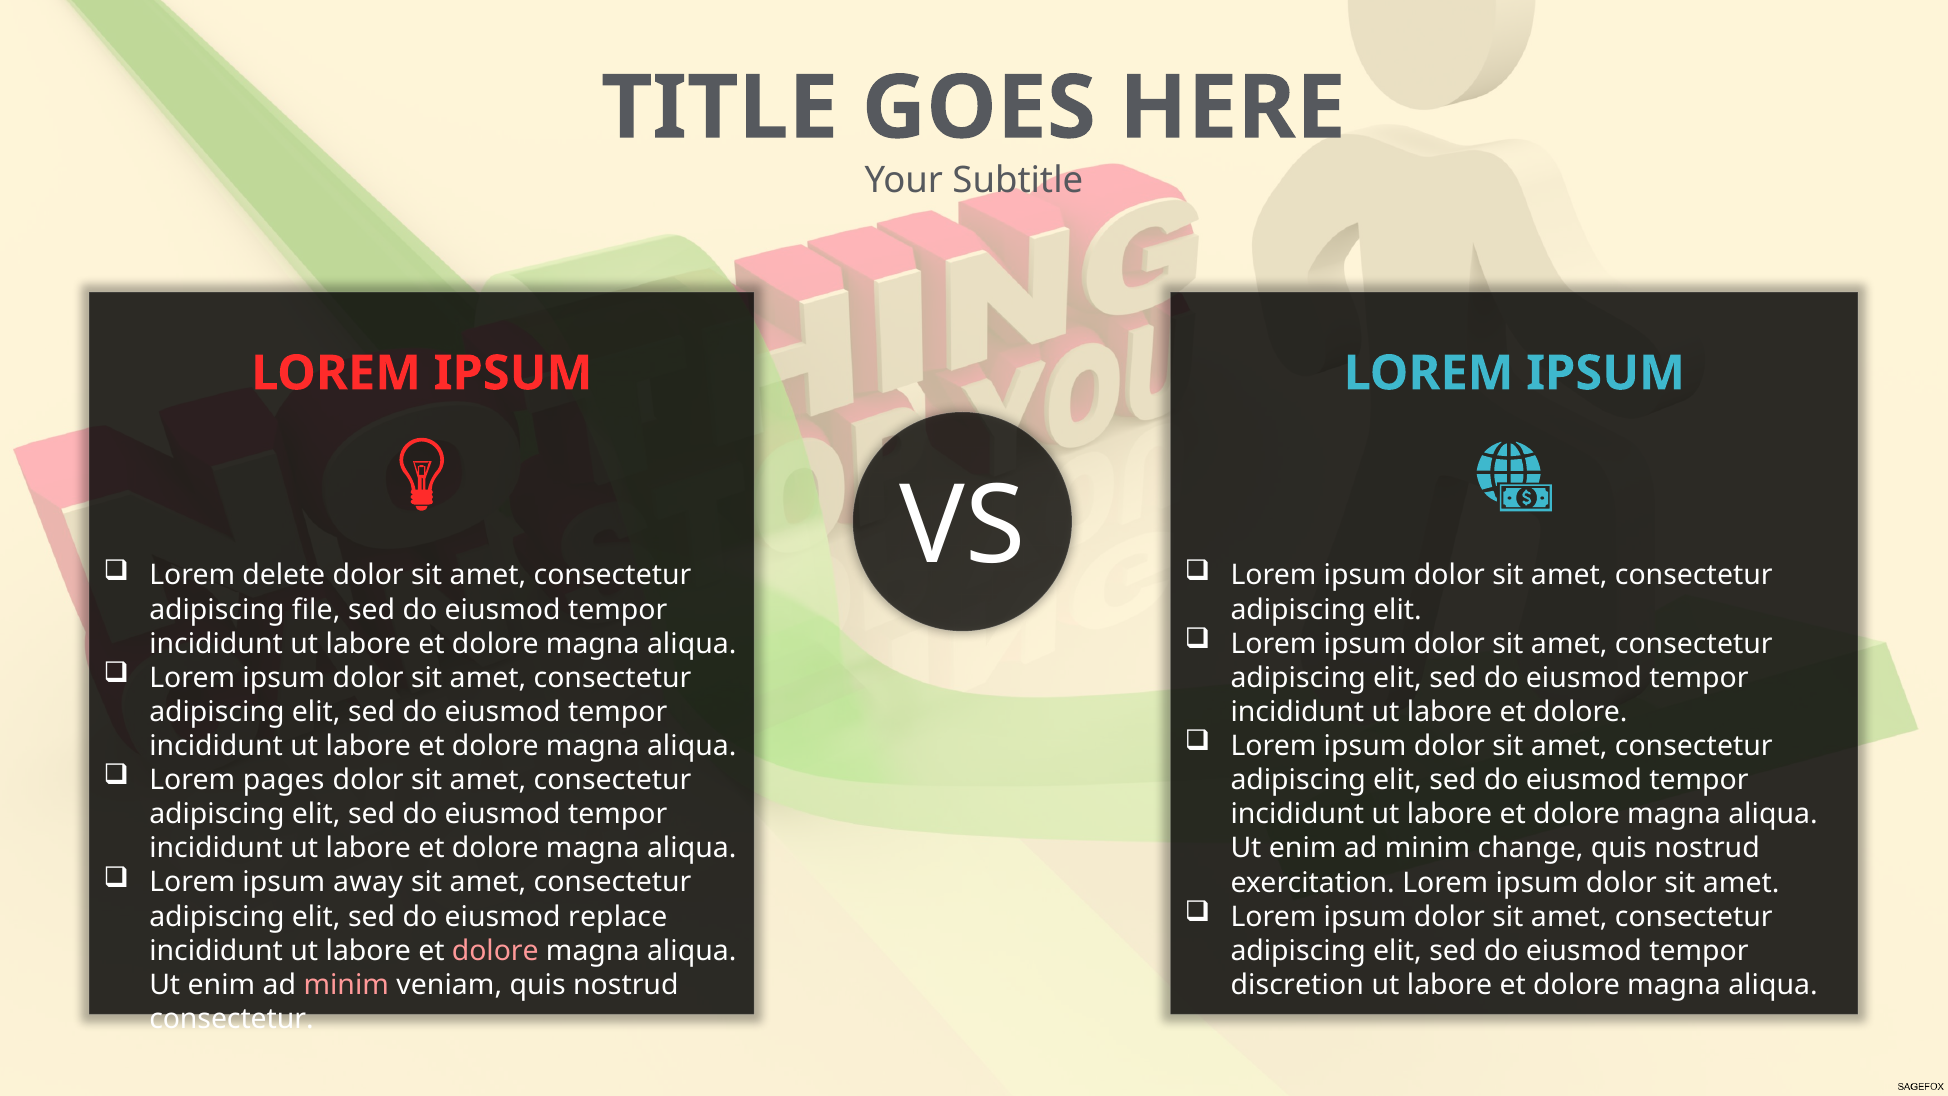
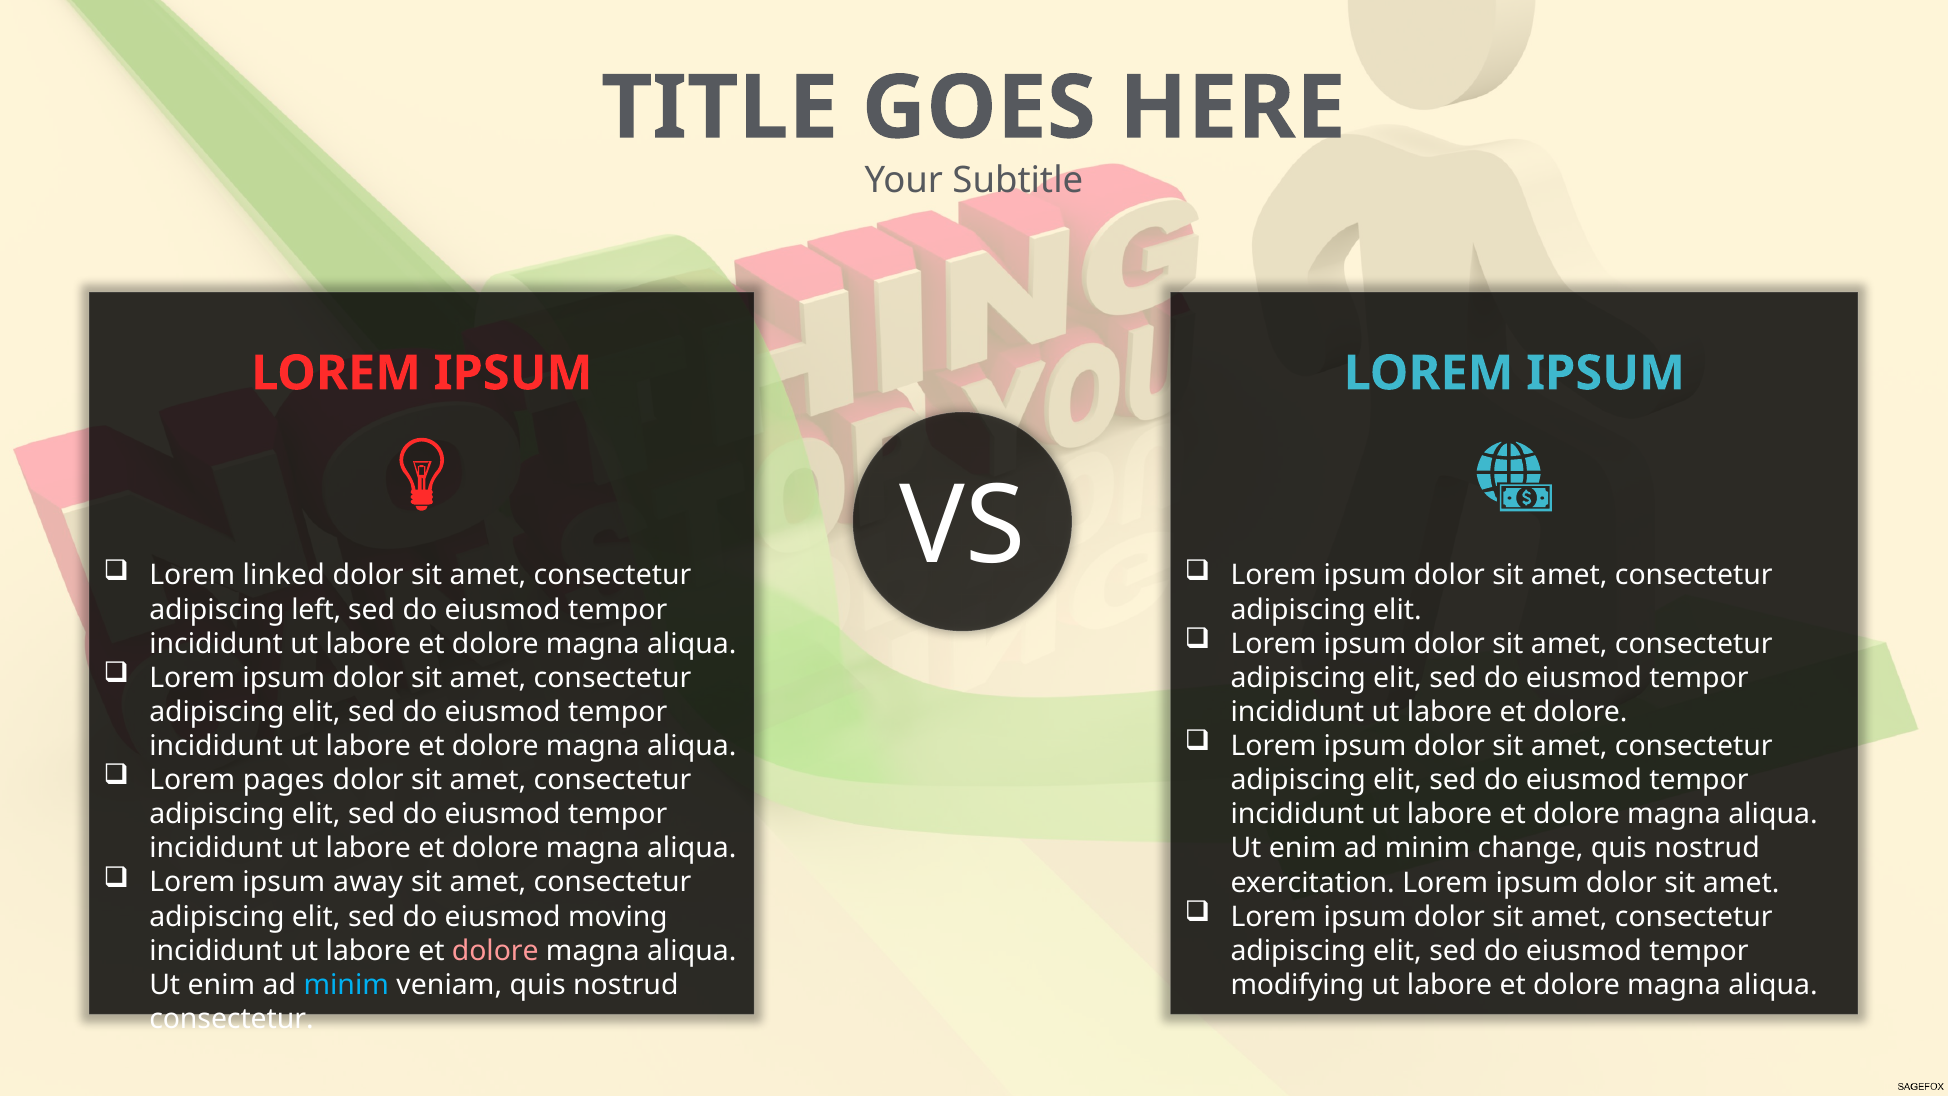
delete: delete -> linked (284, 575)
file: file -> left (316, 610)
replace: replace -> moving (618, 917)
minim colour: pink -> light blue (346, 985)
discretion: discretion -> modifying (1297, 985)
